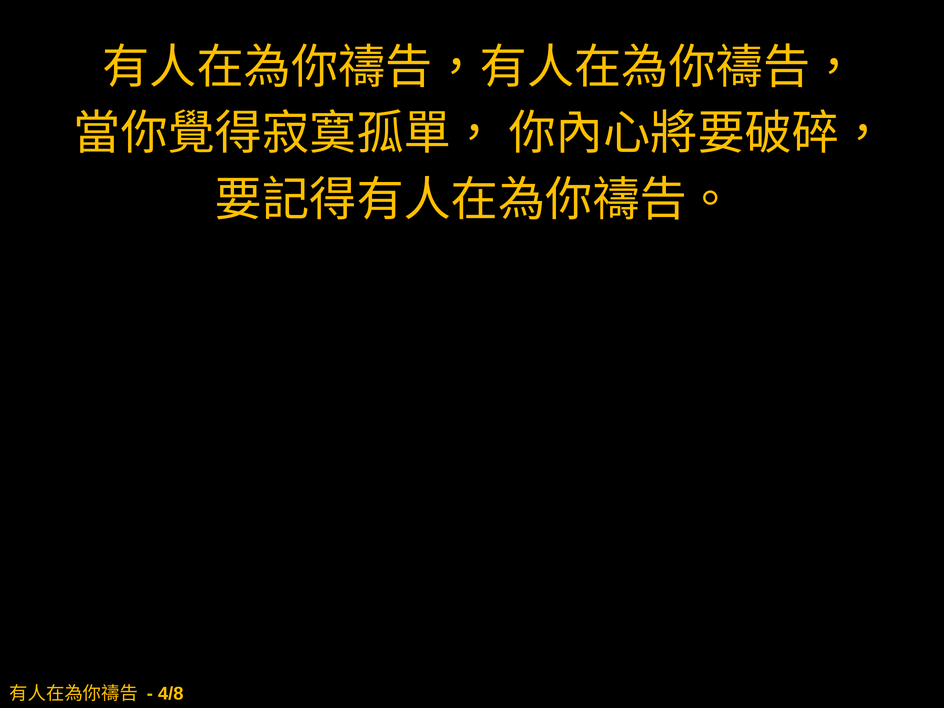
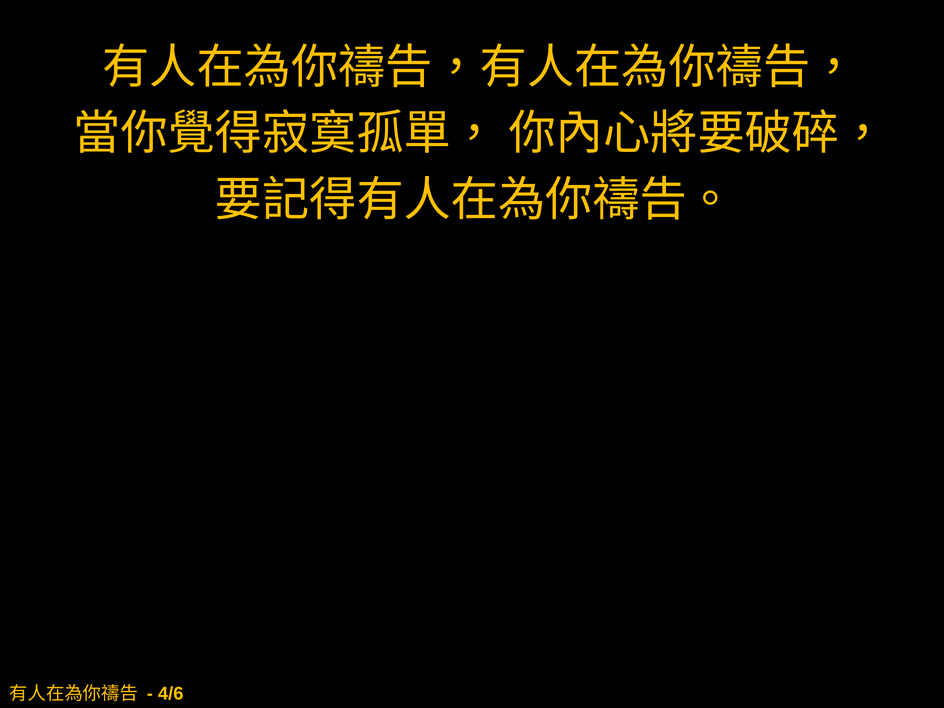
4/8: 4/8 -> 4/6 (171, 694)
